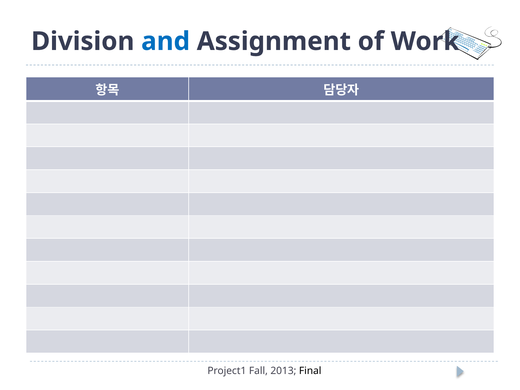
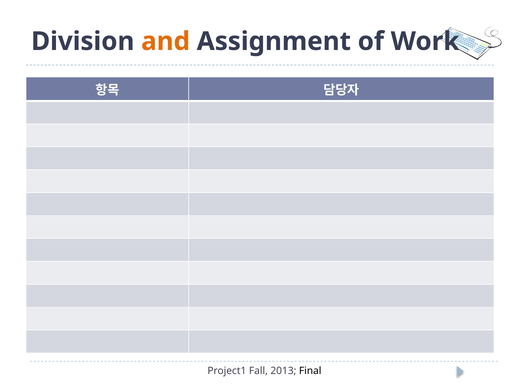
and colour: blue -> orange (166, 41)
